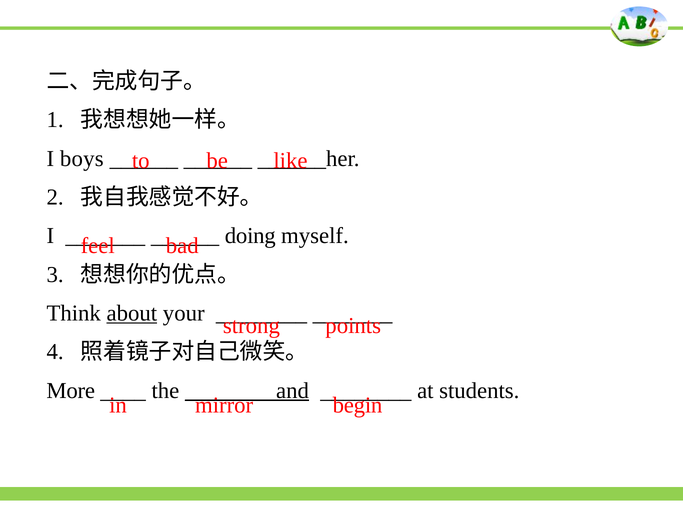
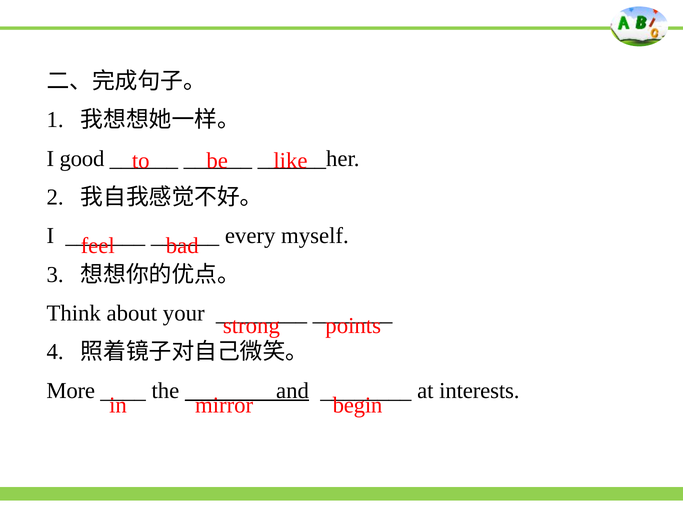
boys: boys -> good (82, 159)
doing: doing -> every (250, 236)
about underline: present -> none (132, 313)
students: students -> interests (479, 391)
